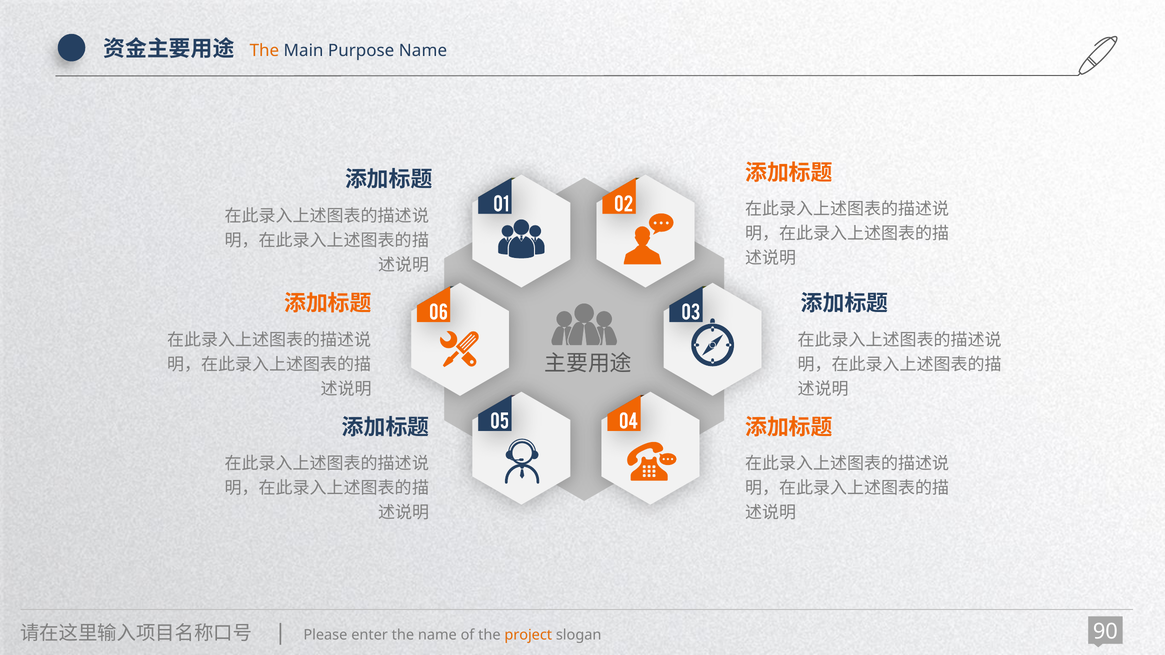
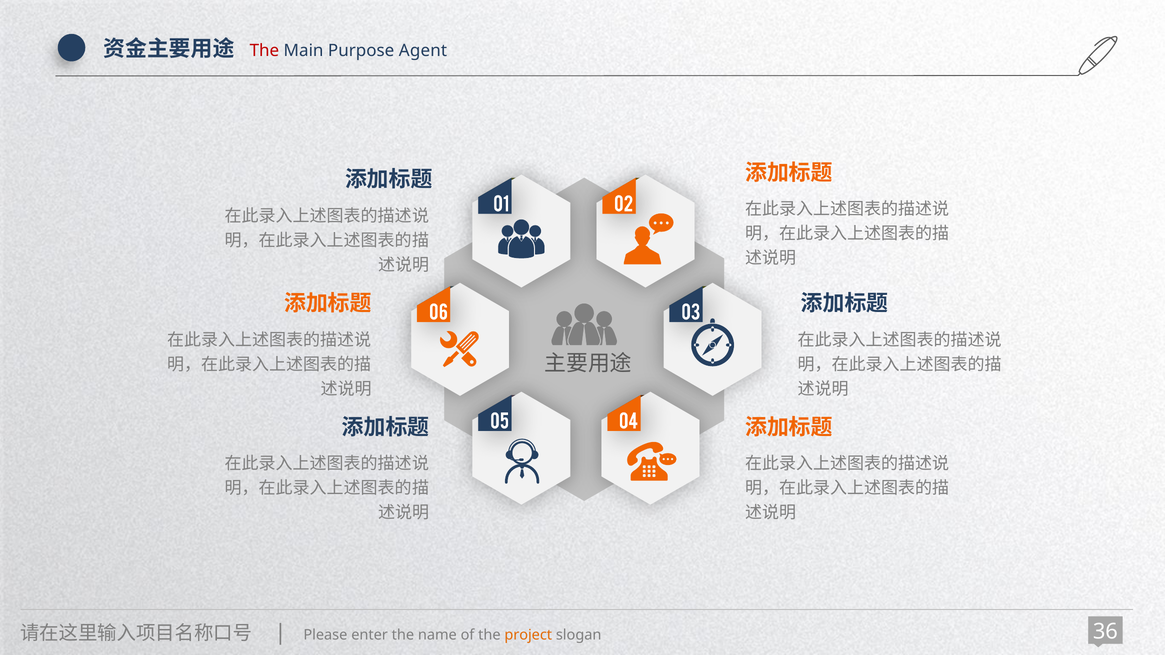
The colour: orange -> red (264, 51)
Purpose Name: Name -> Agent (423, 51)
90: 90 -> 36 (1105, 632)
